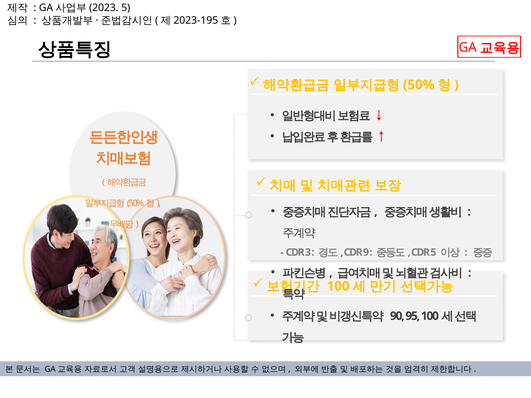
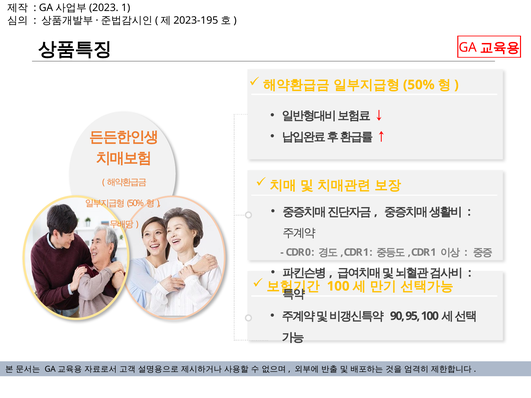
5: 5 -> 1 (126, 8)
3: 3 -> 0 (308, 252)
9: 9 -> 1 (366, 252)
5: 5 -> 1 (433, 252)
